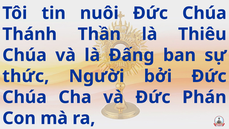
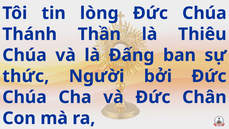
nuôi: nuôi -> lòng (99, 13)
Phán: Phán -> Chân (204, 97)
